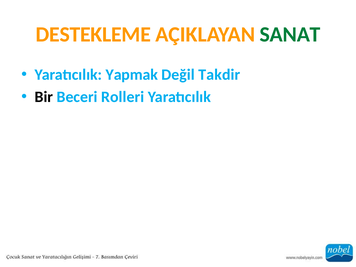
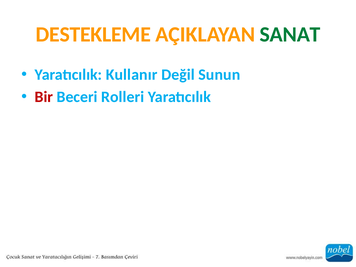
Yapmak: Yapmak -> Kullanır (132, 75)
Takdir: Takdir -> Sunun (219, 75)
Bir colour: black -> red (44, 97)
